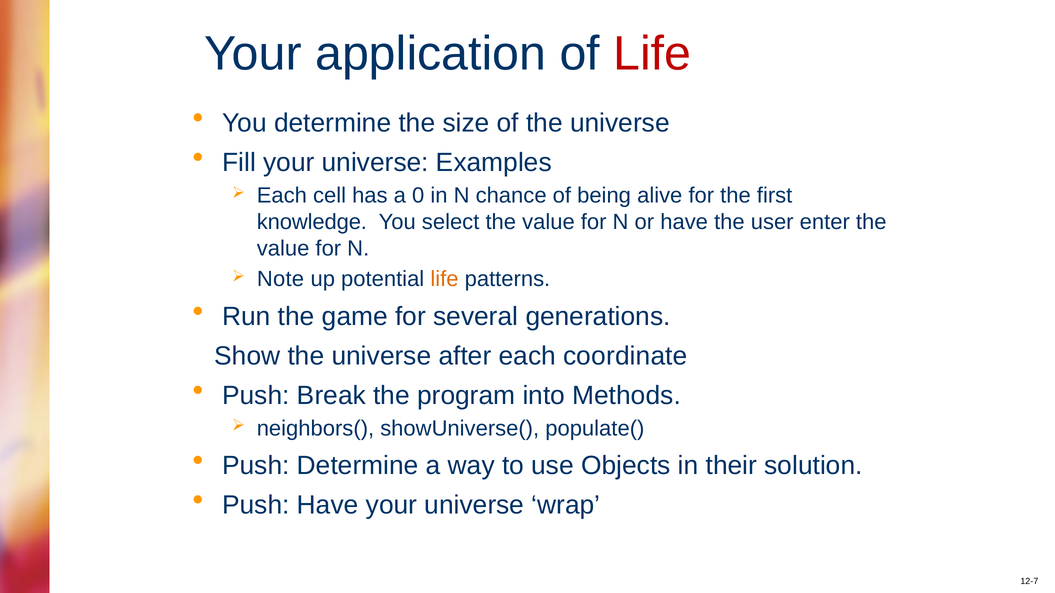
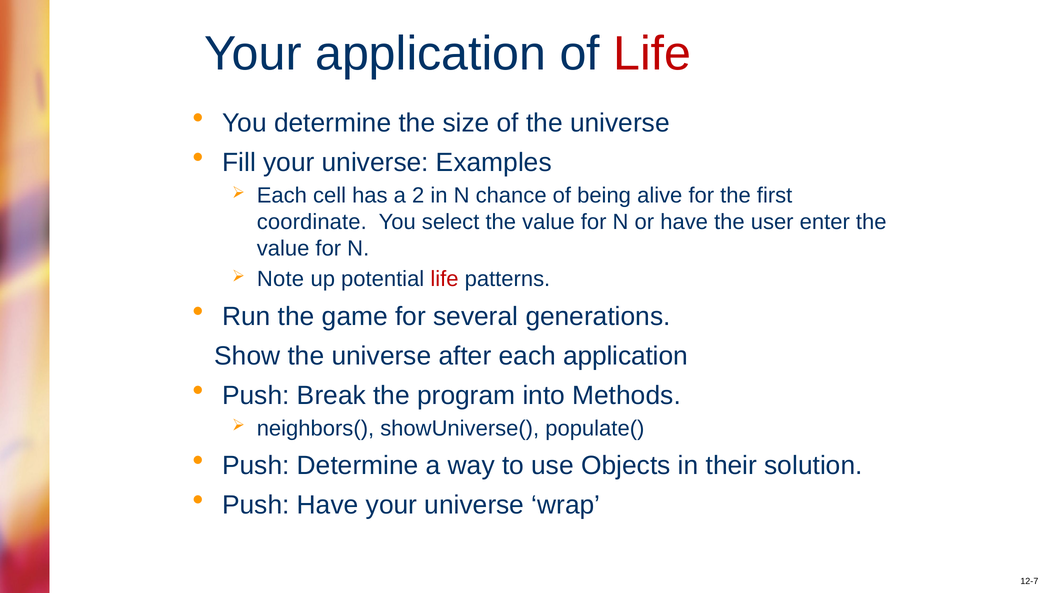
0: 0 -> 2 (418, 196)
knowledge: knowledge -> coordinate (312, 222)
life colour: orange -> red (445, 279)
each coordinate: coordinate -> application (625, 356)
